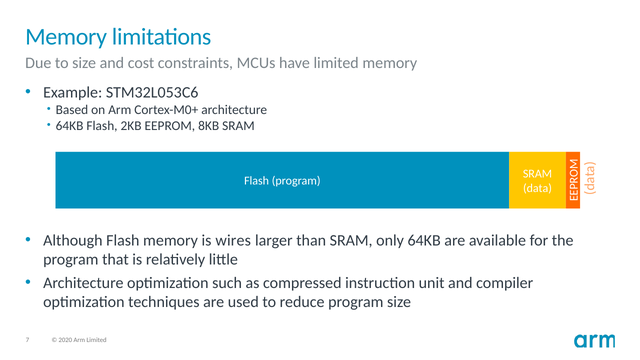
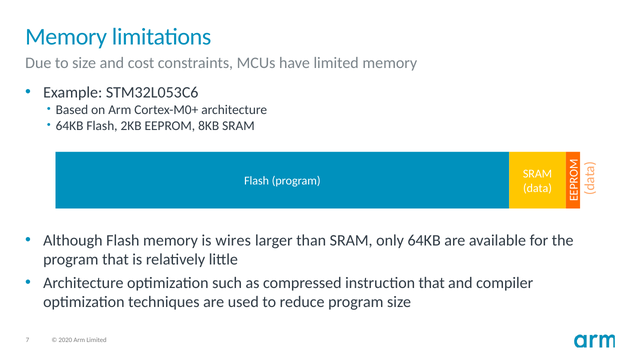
instruction unit: unit -> that (432, 283)
